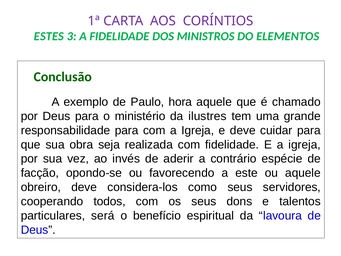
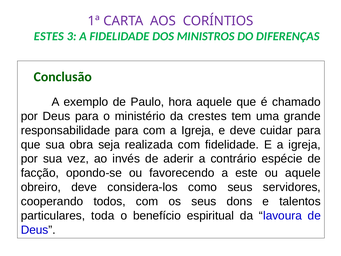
ELEMENTOS: ELEMENTOS -> DIFERENÇAS (288, 36)
ilustres: ilustres -> crestes (207, 116)
será: será -> toda (103, 215)
